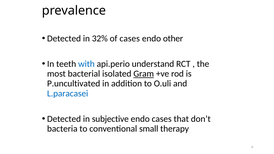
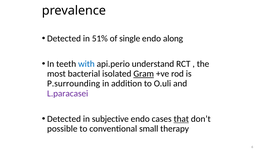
32%: 32% -> 51% (100, 38)
of cases: cases -> single (130, 38)
other: other -> along (173, 38)
P.uncultivated: P.uncultivated -> P.surrounding (74, 84)
L.paracasei colour: blue -> purple (68, 94)
that underline: none -> present (181, 119)
bacteria: bacteria -> possible (62, 129)
